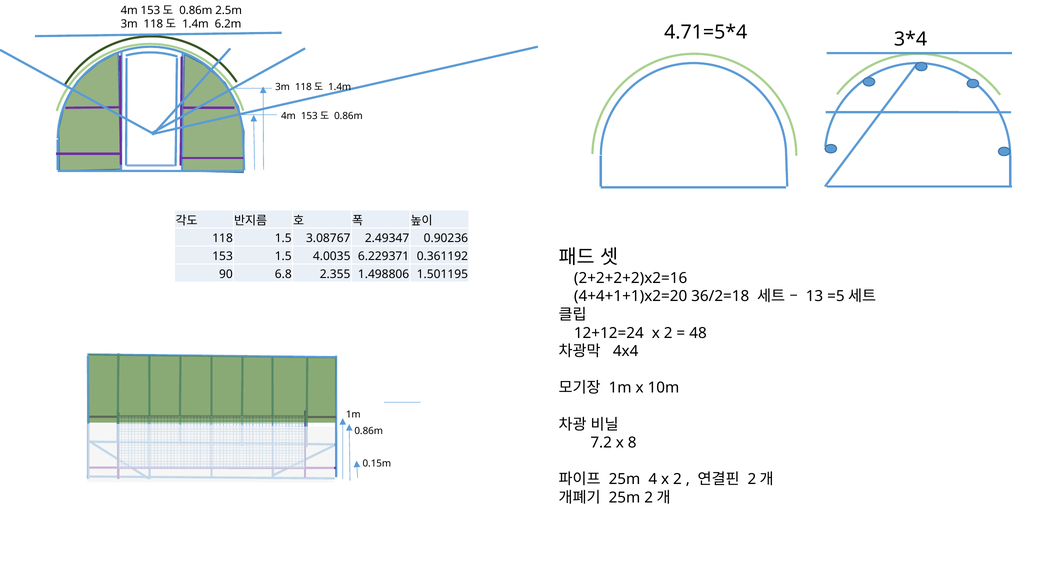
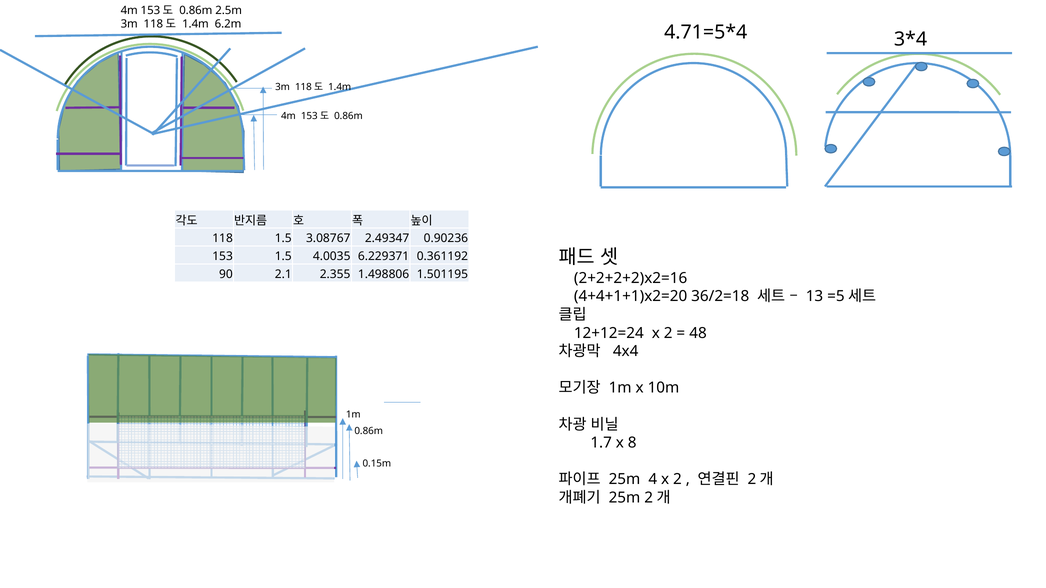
6.8: 6.8 -> 2.1 (283, 274)
7.2: 7.2 -> 1.7 (601, 443)
